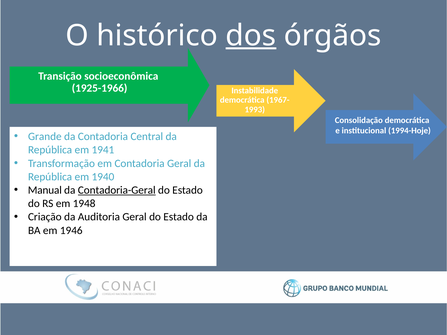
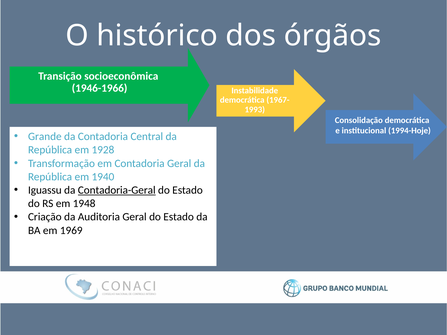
dos underline: present -> none (251, 36)
1925-1966: 1925-1966 -> 1946-1966 (100, 88)
1941: 1941 -> 1928 (103, 150)
Manual: Manual -> Iguassu (45, 190)
1946: 1946 -> 1969 (71, 230)
